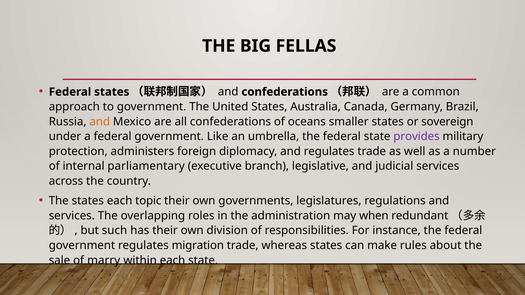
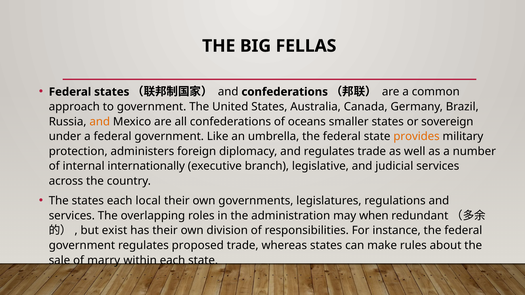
provides colour: purple -> orange (417, 137)
parliamentary: parliamentary -> internationally (146, 166)
topic: topic -> local (148, 201)
such: such -> exist (115, 231)
migration: migration -> proposed (198, 246)
